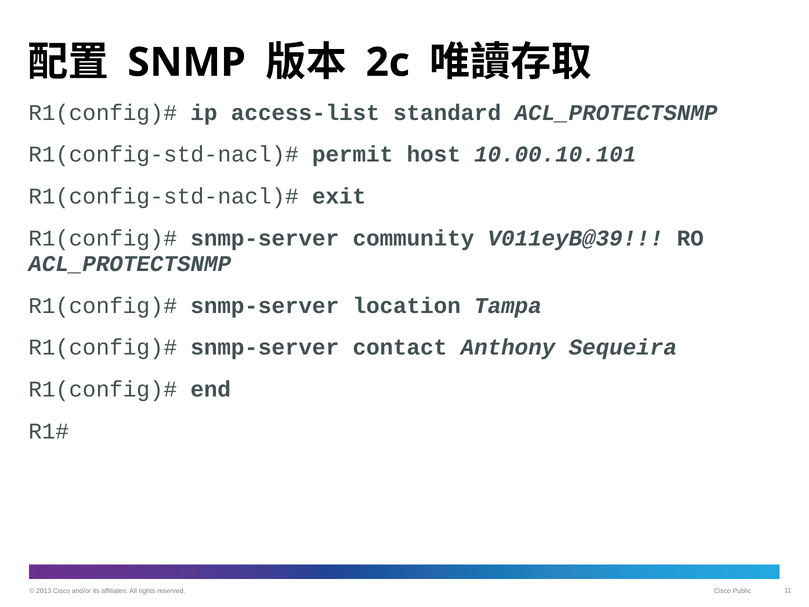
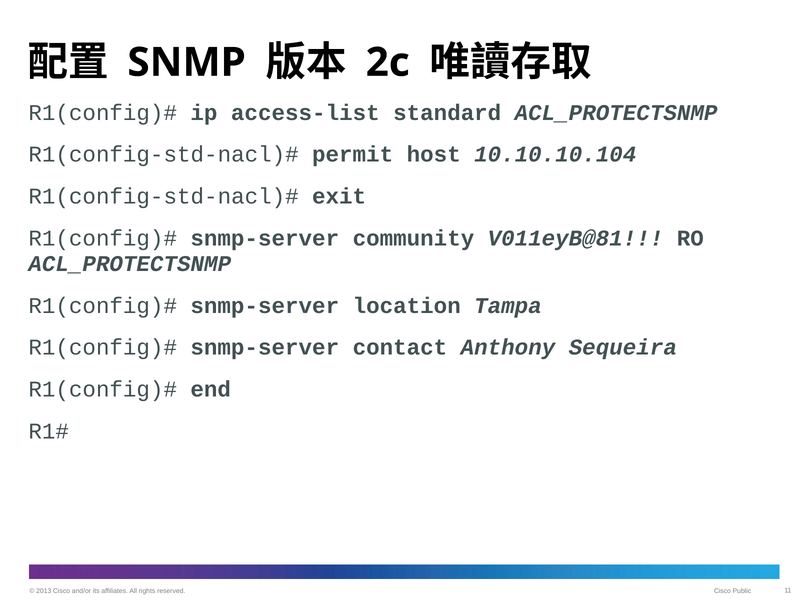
10.00.10.101: 10.00.10.101 -> 10.10.10.104 (555, 154)
V011eyB@39: V011eyB@39 -> V011eyB@81 (575, 238)
